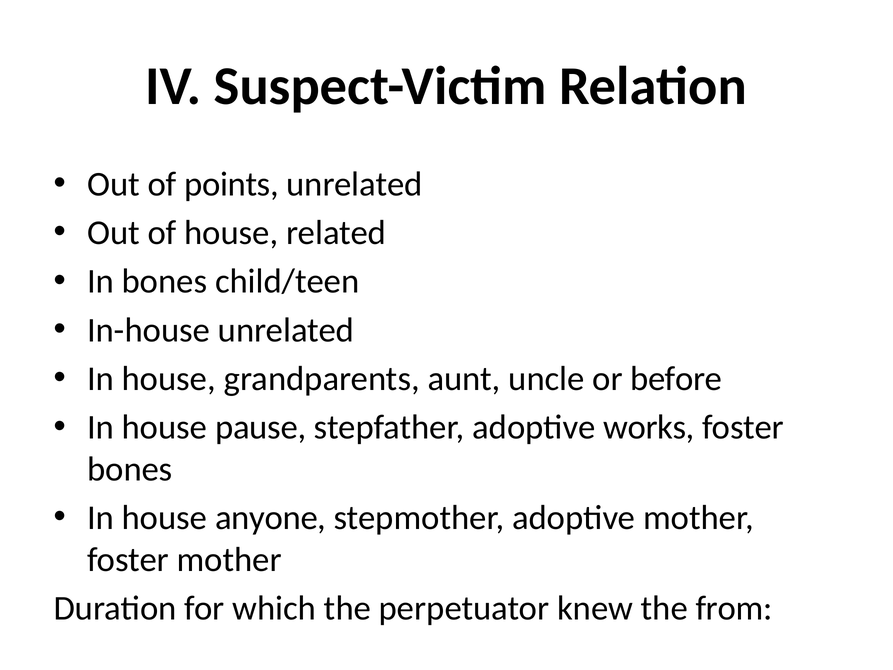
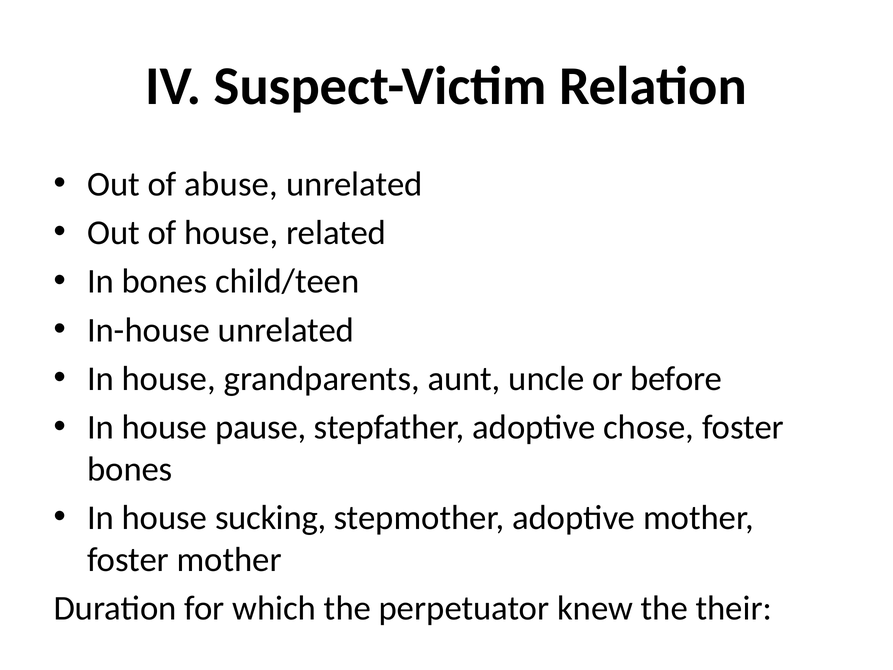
points: points -> abuse (231, 184)
works: works -> chose (649, 427)
anyone: anyone -> sucking (271, 518)
from: from -> their (734, 608)
